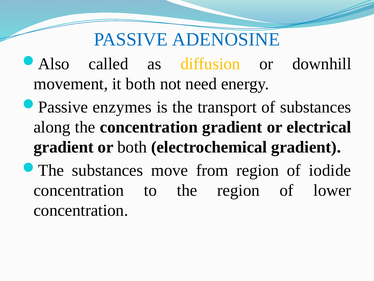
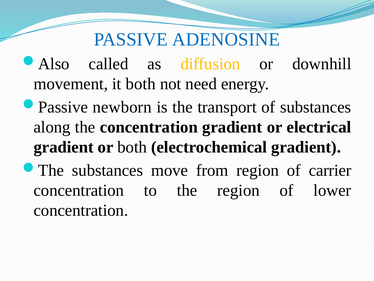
enzymes: enzymes -> newborn (122, 107)
iodide: iodide -> carrier (330, 170)
